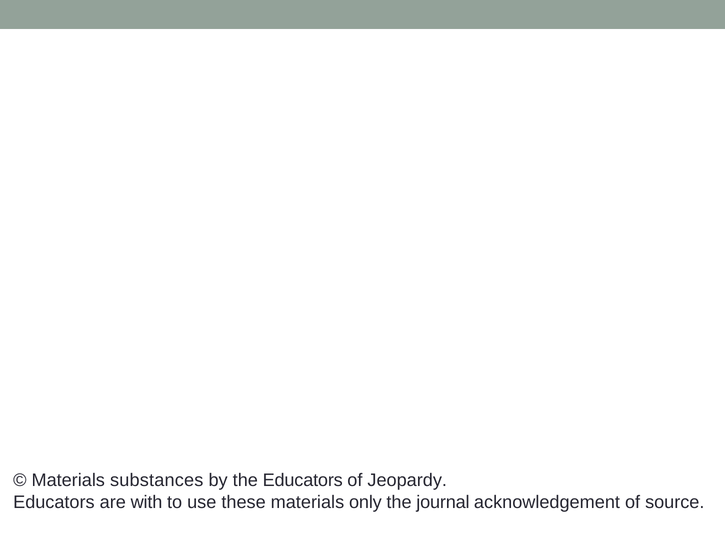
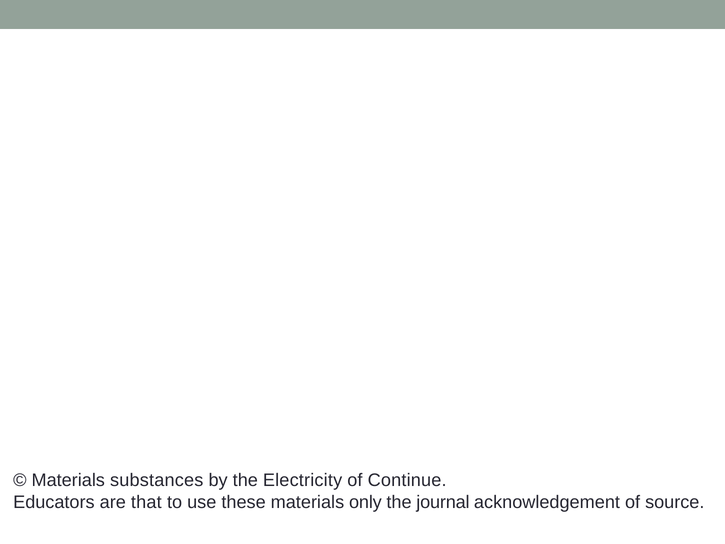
the Educators: Educators -> Electricity (303, 480)
Jeopardy: Jeopardy -> Continue (407, 480)
with: with -> that (146, 502)
